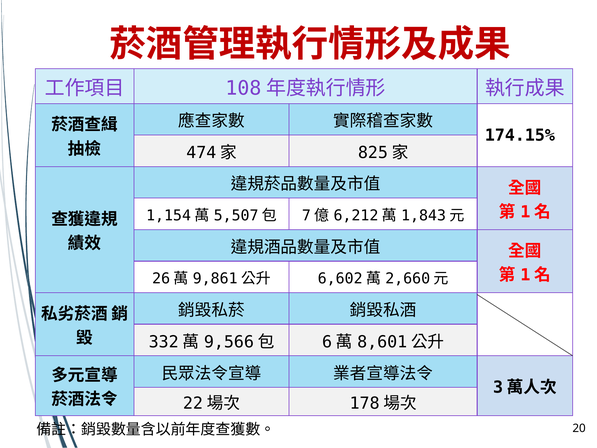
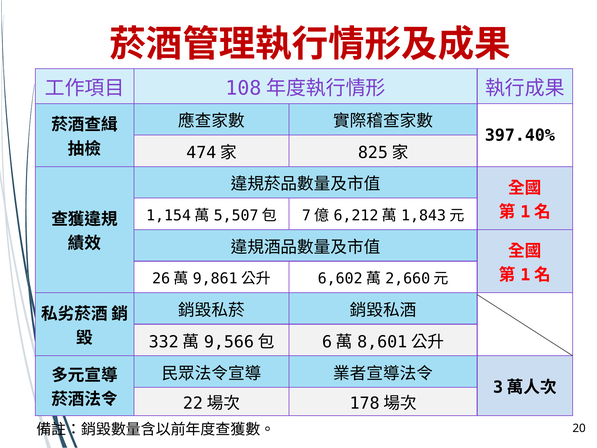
174.15%: 174.15% -> 397.40% (520, 135)
